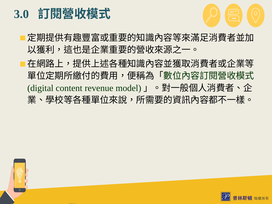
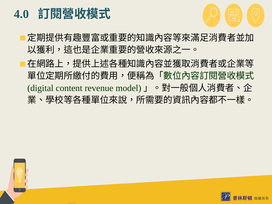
3.0: 3.0 -> 4.0 (21, 14)
